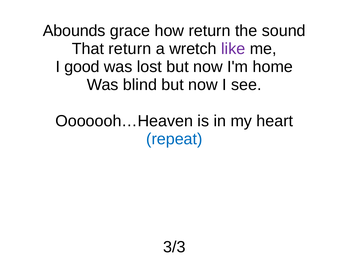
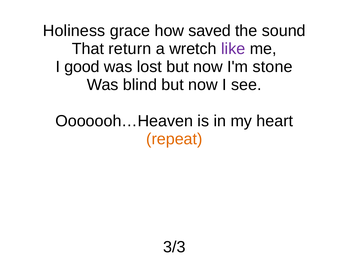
Abounds: Abounds -> Holiness (74, 31)
how return: return -> saved (210, 31)
home: home -> stone (273, 67)
repeat colour: blue -> orange (174, 139)
